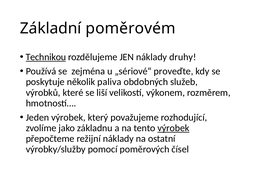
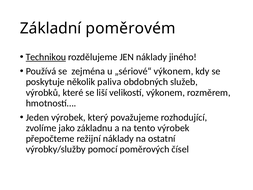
druhy: druhy -> jiného (183, 57)
„sériové“ proveďte: proveďte -> výkonem (174, 71)
výrobek underline: present -> none (173, 128)
